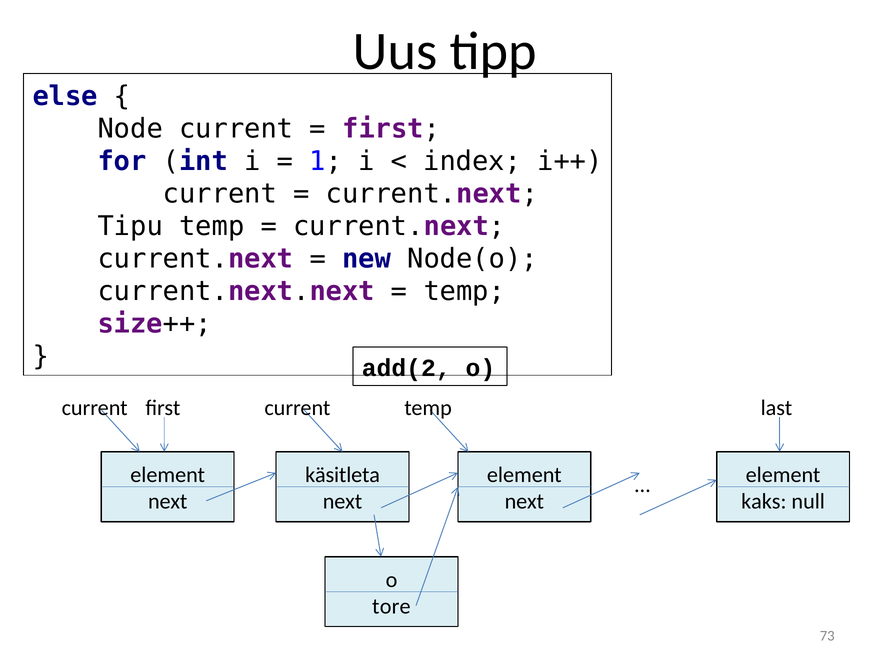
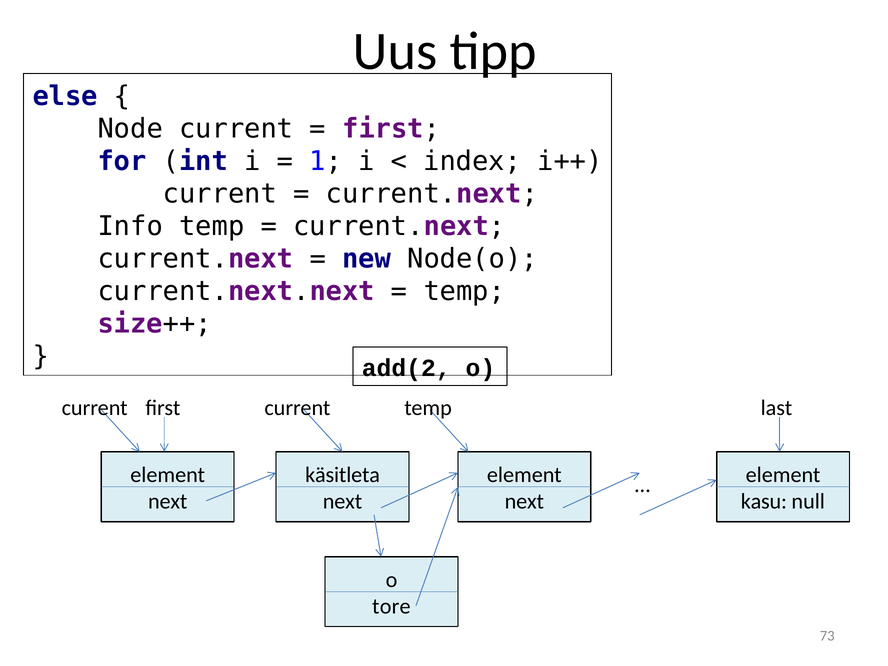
Tipu: Tipu -> Info (130, 226)
kaks: kaks -> kasu (764, 502)
